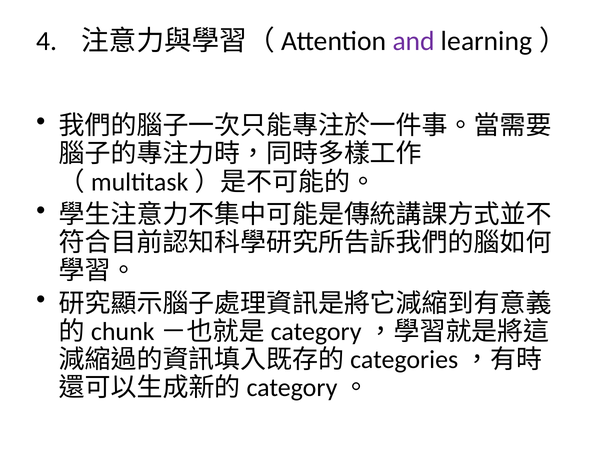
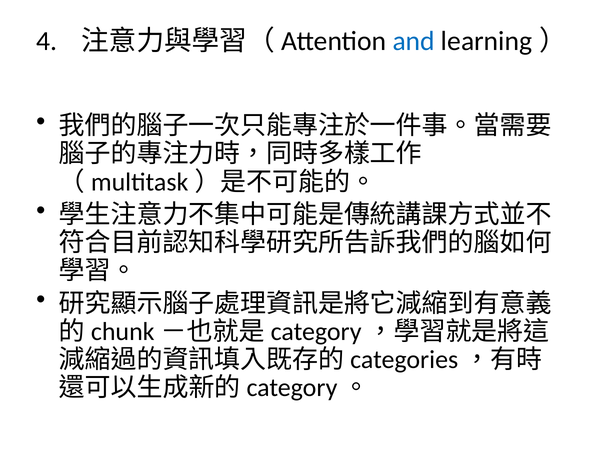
and colour: purple -> blue (414, 41)
